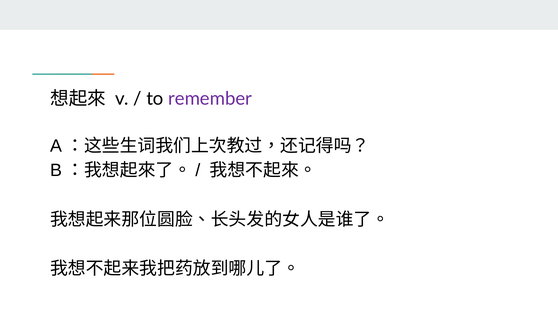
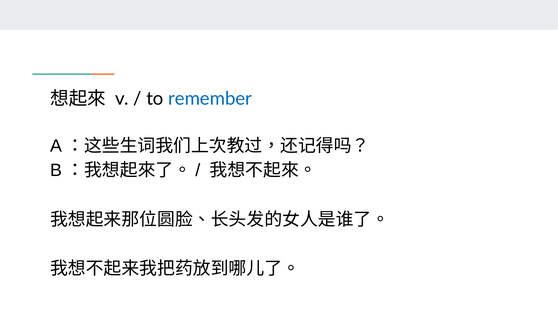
remember colour: purple -> blue (210, 99)
